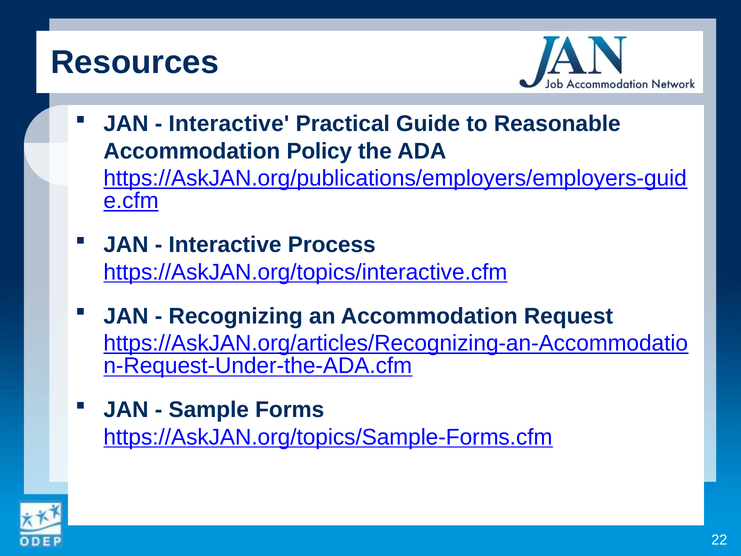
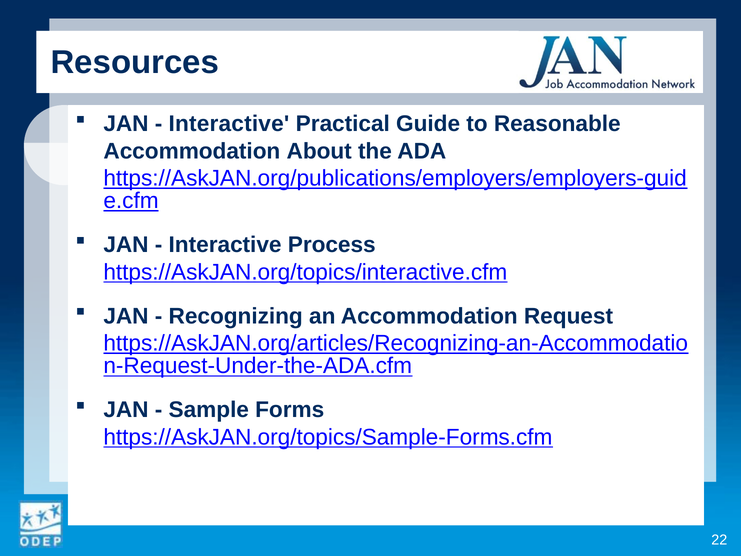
Policy: Policy -> About (319, 151)
